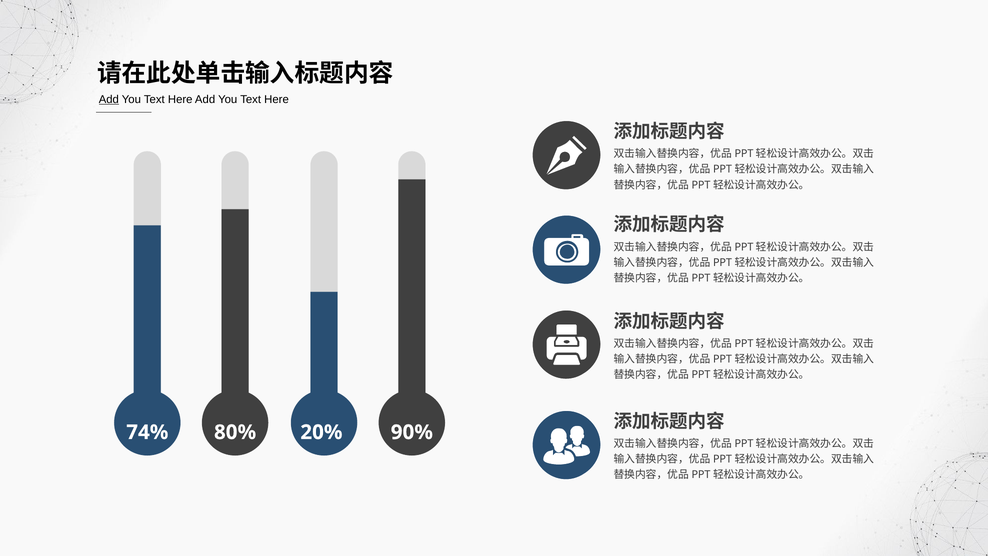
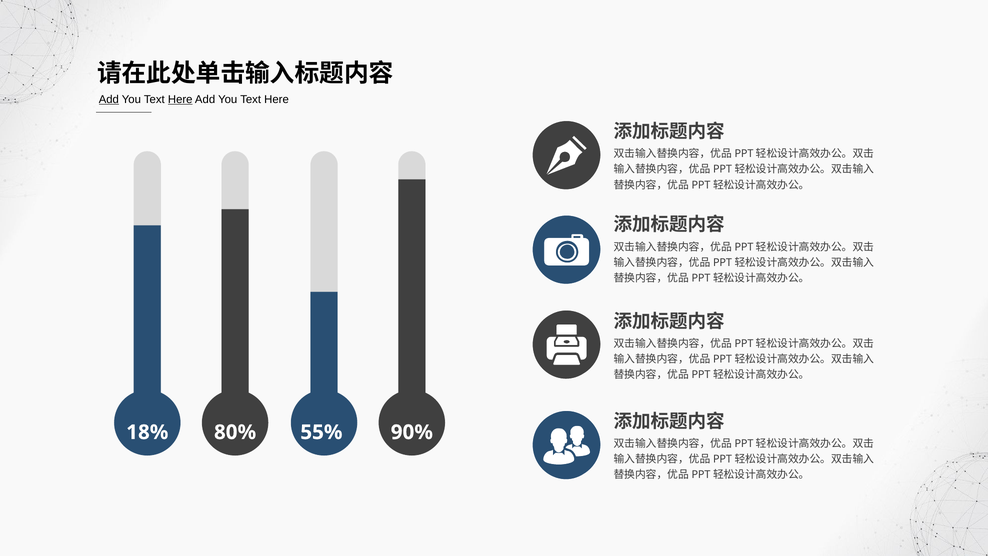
Here underline: none -> present (180, 99)
74%: 74% -> 18% (147, 432)
20%: 20% -> 55% (321, 432)
